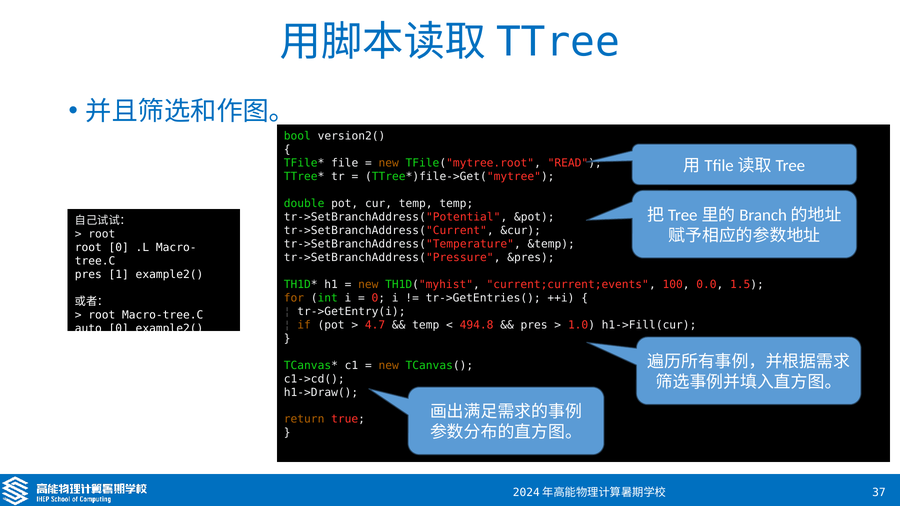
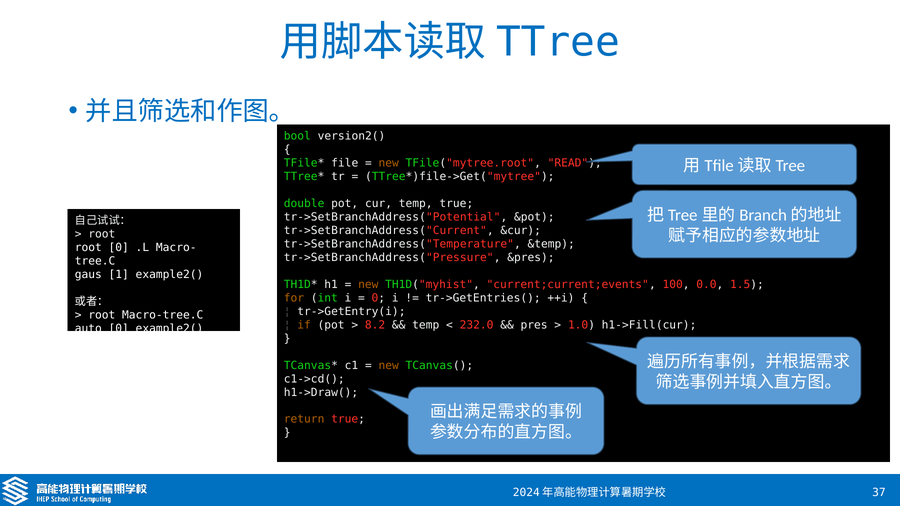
temp temp: temp -> true (456, 203)
pres: pres -> gaus (88, 274)
4.7: 4.7 -> 8.2 (375, 325)
494.8: 494.8 -> 232.0 (477, 325)
